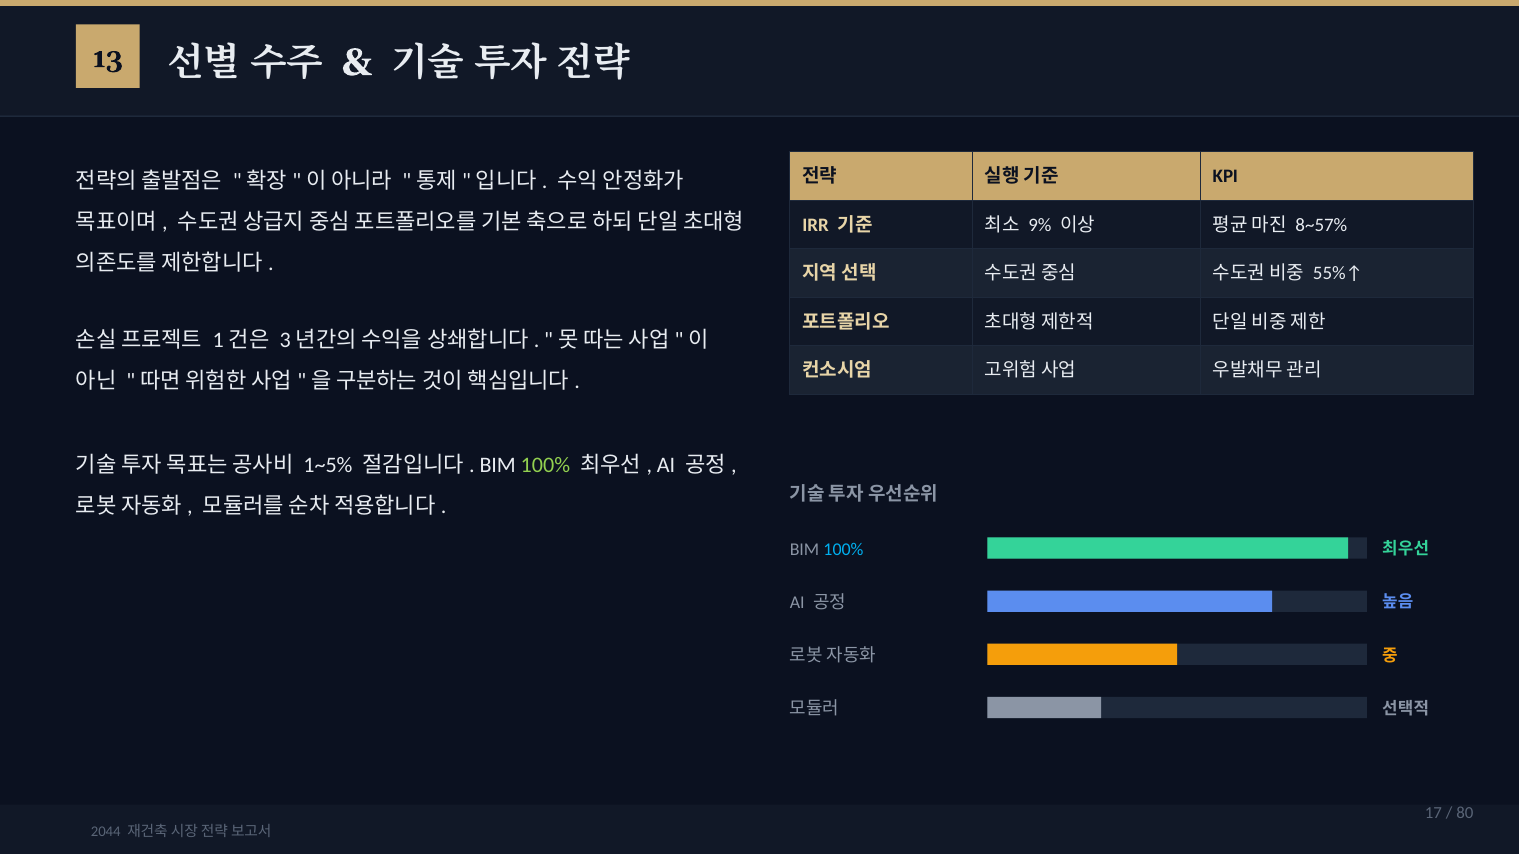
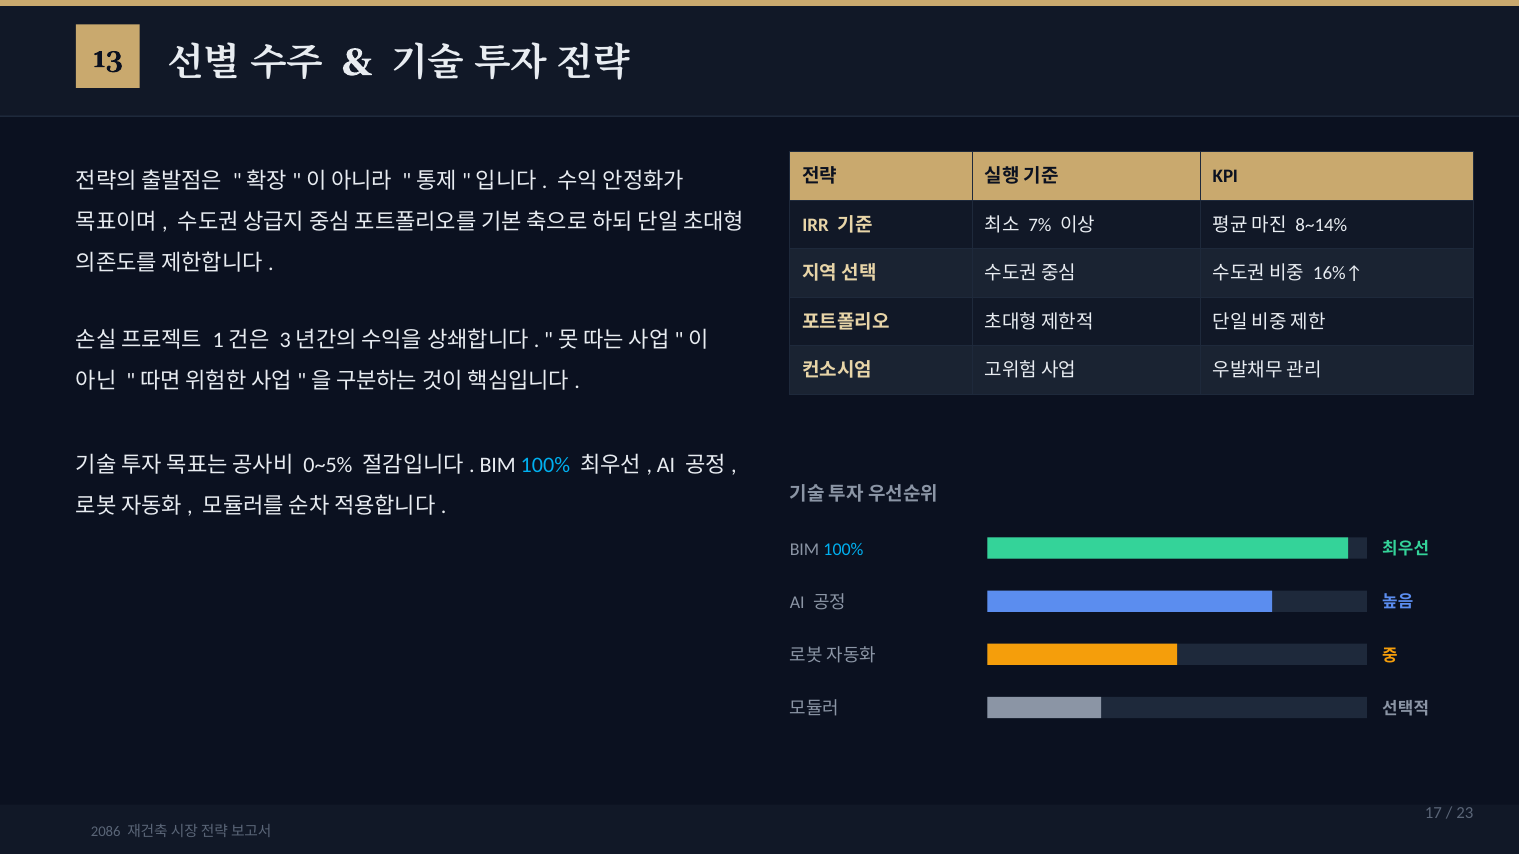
9%: 9% -> 7% (1040, 225)
8~57%: 8~57% -> 8~14% (1321, 225)
55%↑: 55%↑ -> 16%↑ (1338, 273)
1~5%: 1~5% -> 0~5% (328, 465)
100% colour: light green -> light blue (545, 465)
80: 80 -> 23 (1465, 814)
2044: 2044 -> 2086 (106, 832)
